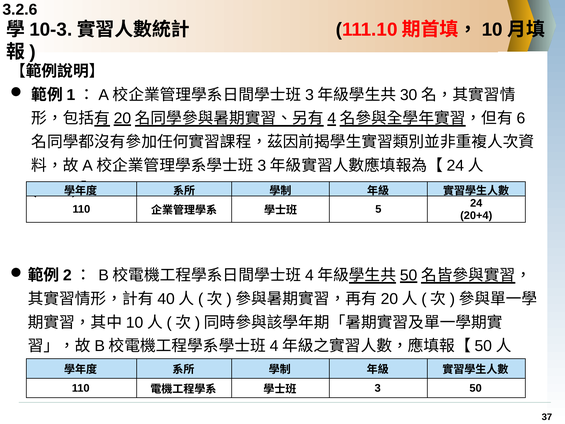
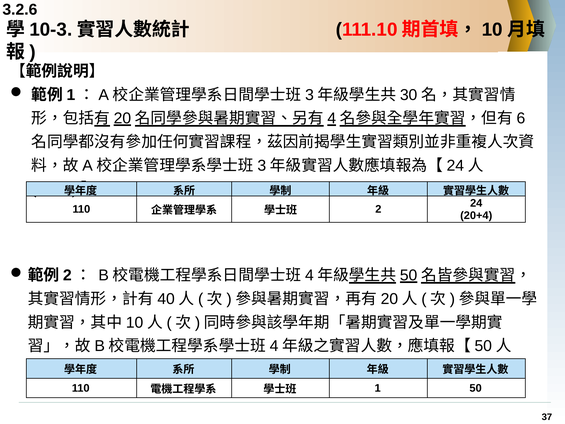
5: 5 -> 2 (378, 209)
3: 3 -> 1 (378, 388)
